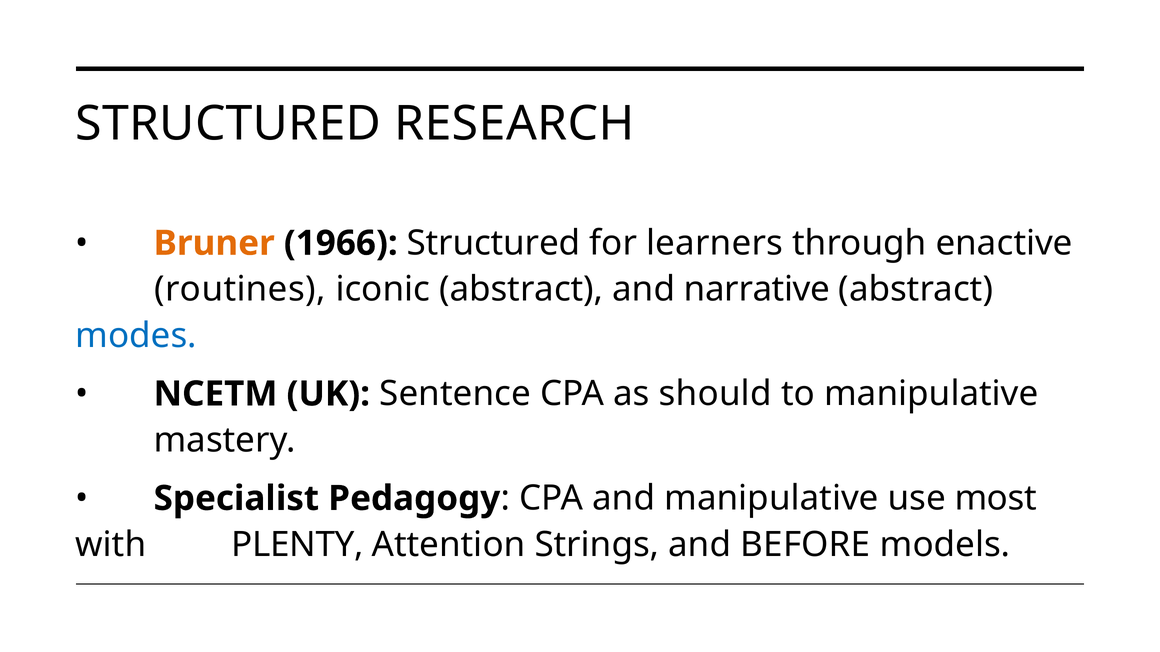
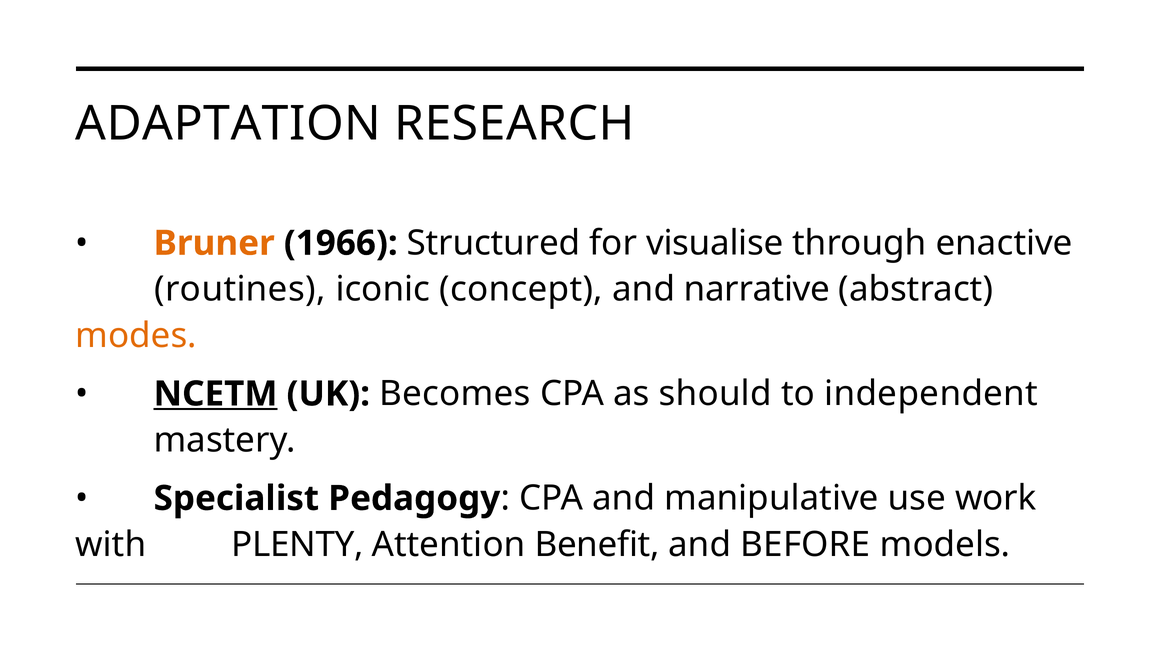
STRUCTURED: STRUCTURED -> ADAPTATION (228, 124)
learners: learners -> visualise (715, 243)
iconic abstract: abstract -> concept (521, 290)
modes colour: blue -> orange (136, 336)
NCETM underline: none -> present (216, 394)
Sentence: Sentence -> Becomes (455, 394)
to manipulative: manipulative -> independent (931, 394)
most: most -> work (996, 499)
Strings: Strings -> Benefit (597, 545)
